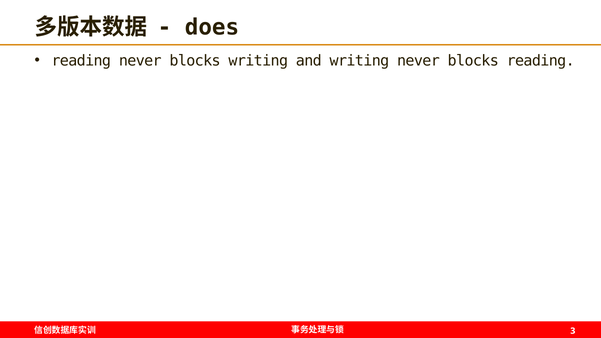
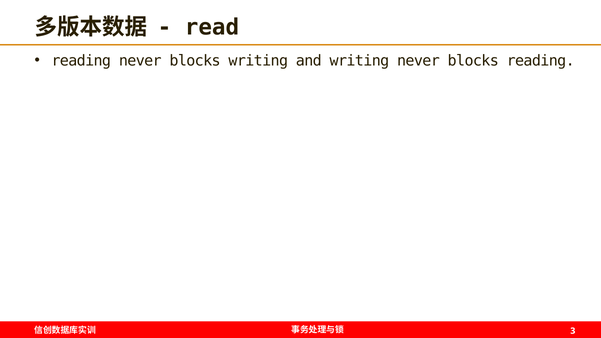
does: does -> read (212, 27)
